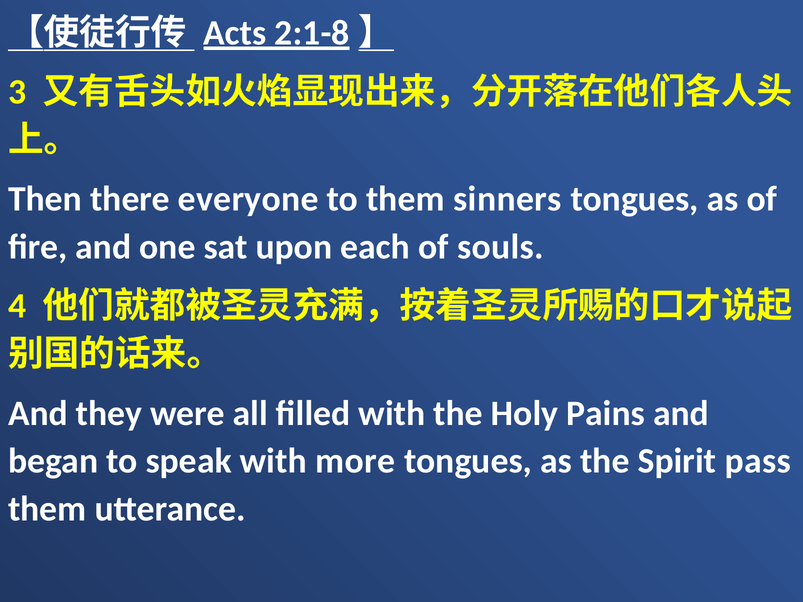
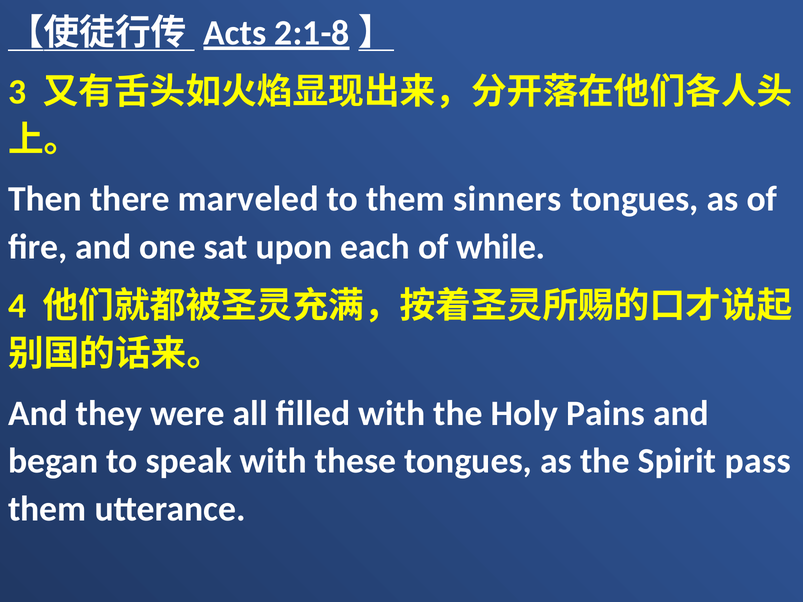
everyone: everyone -> marveled (248, 199)
souls: souls -> while (501, 247)
more: more -> these (355, 461)
